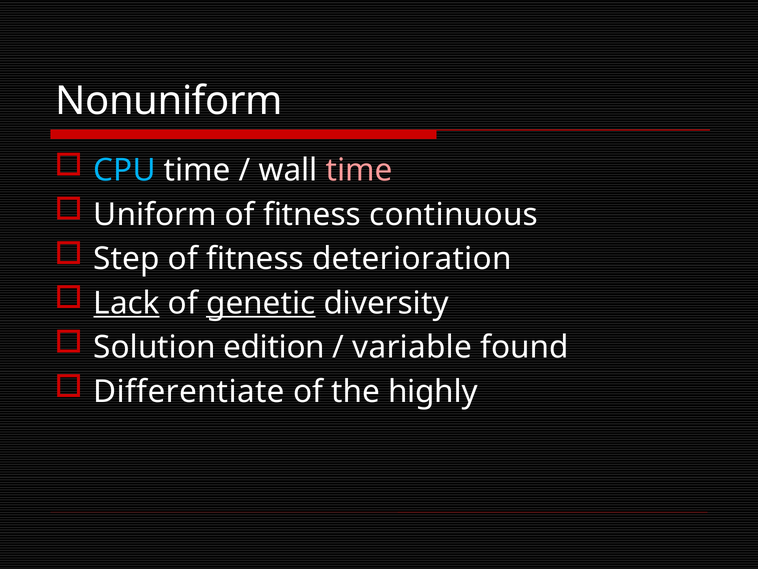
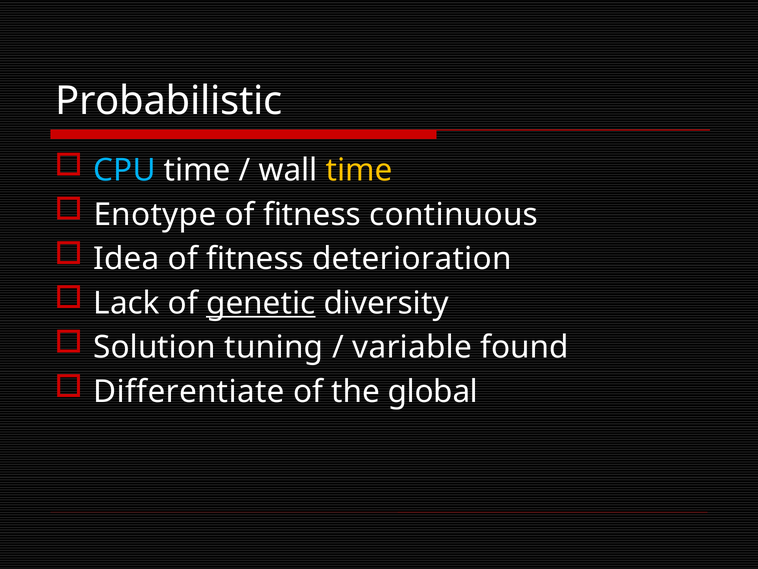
Nonuniform: Nonuniform -> Probabilistic (169, 101)
time colour: pink -> yellow (359, 170)
Uniform: Uniform -> Enotype (155, 214)
Step: Step -> Idea (127, 259)
Lack underline: present -> none (127, 303)
edition: edition -> tuning (274, 347)
highly: highly -> global (433, 391)
